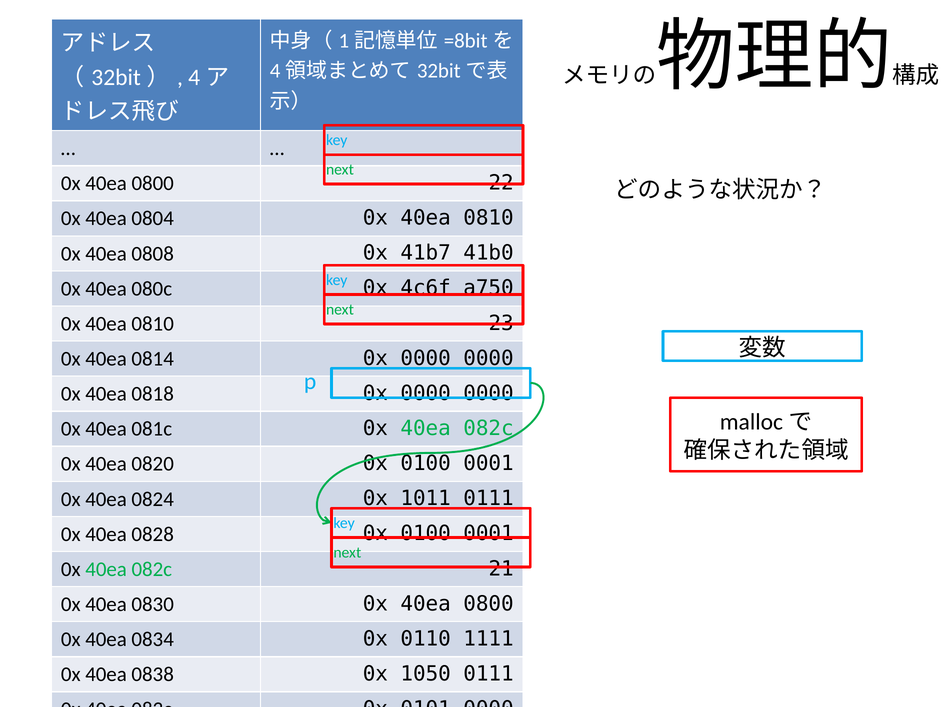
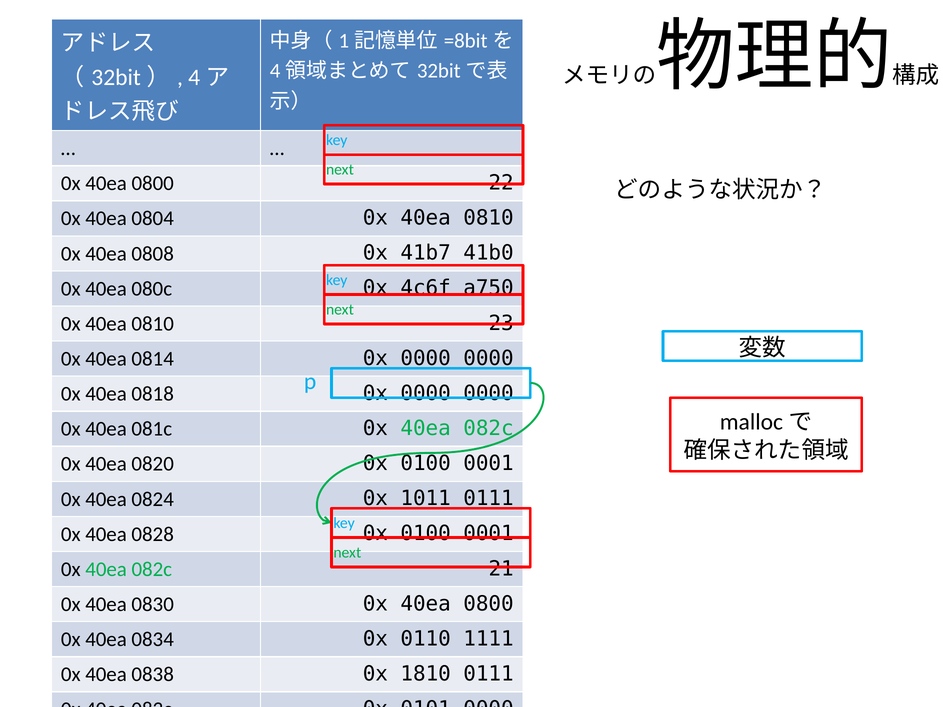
1050: 1050 -> 1810 (426, 674)
